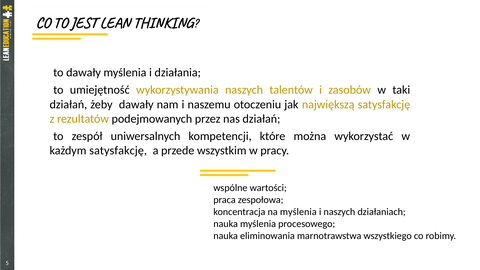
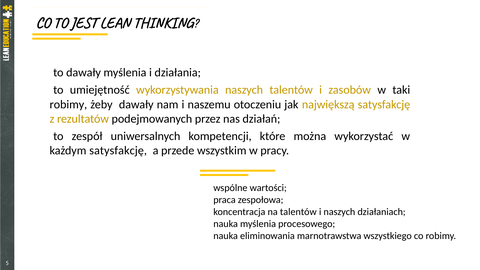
działań: działań -> robimy (68, 104)
na myślenia: myślenia -> talentów (298, 212)
